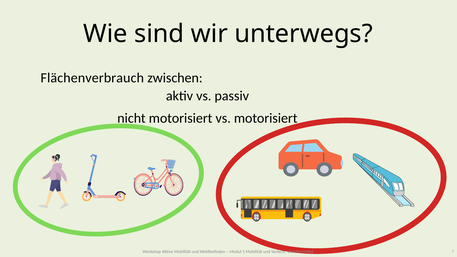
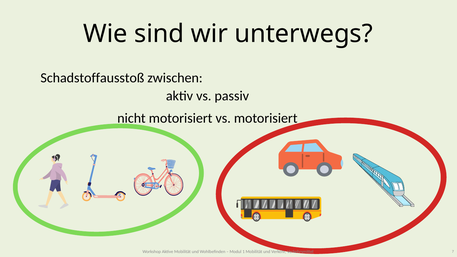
Flächenverbrauch: Flächenverbrauch -> Schadstoffausstoß (92, 78)
